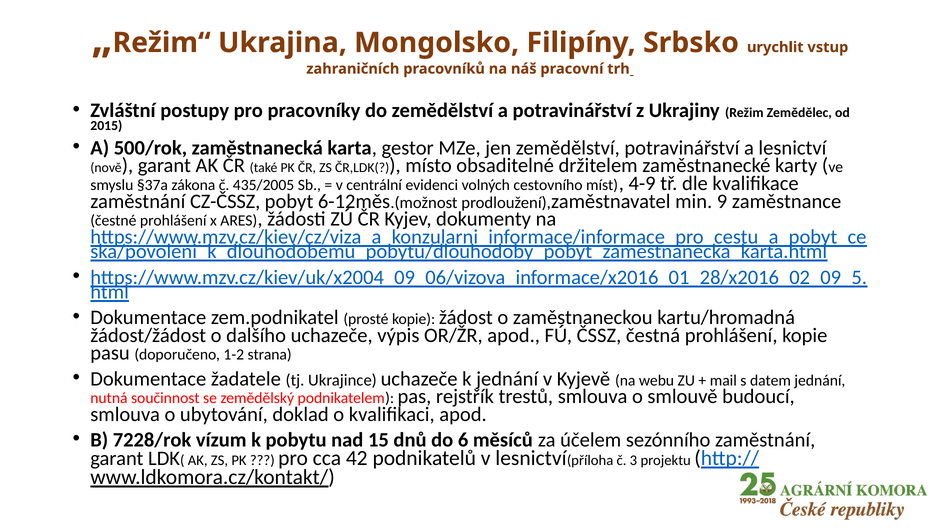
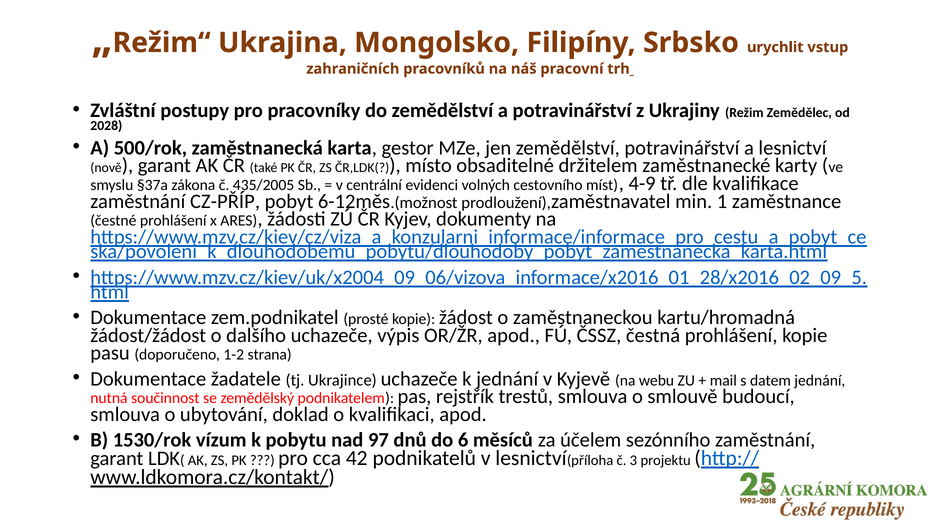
2015: 2015 -> 2028 (106, 126)
CZ-ČSSZ: CZ-ČSSZ -> CZ-PŘÍP (225, 201)
9: 9 -> 1 (722, 201)
7228/rok: 7228/rok -> 1530/rok (152, 440)
15: 15 -> 97 (378, 440)
